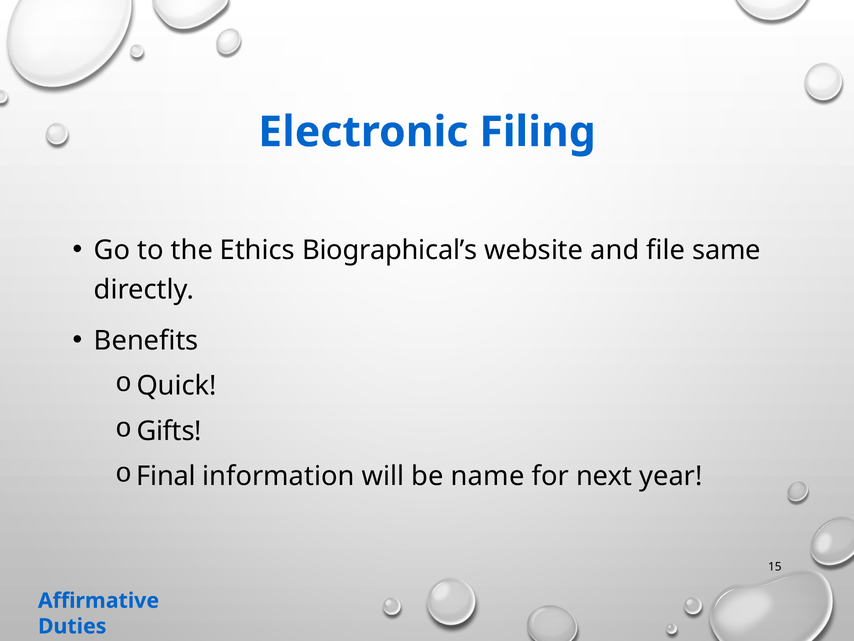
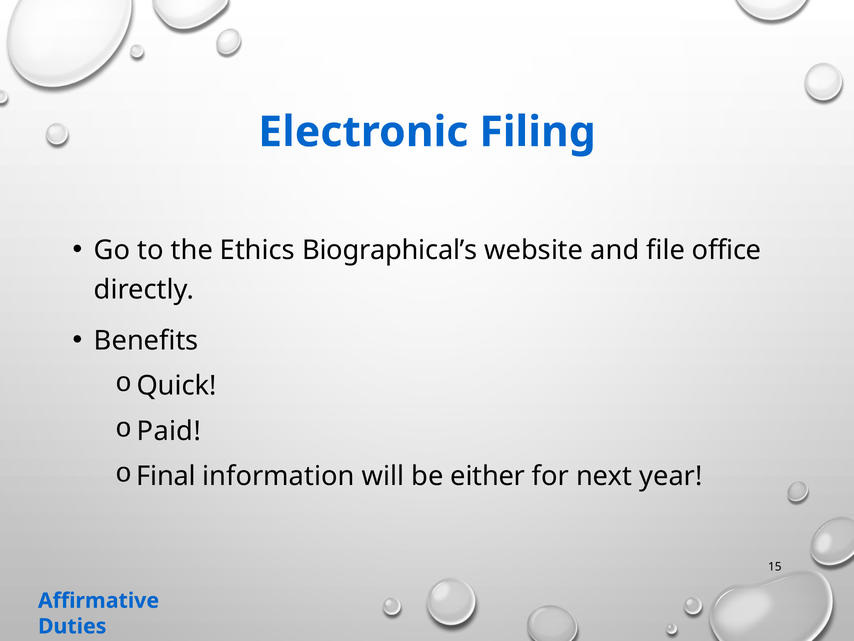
same: same -> office (727, 250)
Gifts: Gifts -> Paid (169, 431)
name: name -> either (488, 476)
